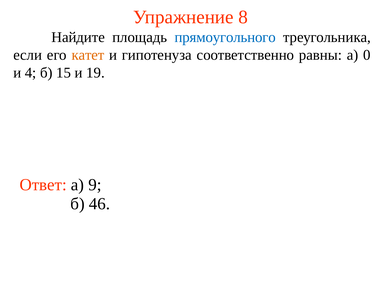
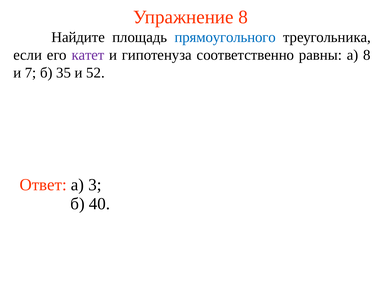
катет colour: orange -> purple (88, 55)
а 0: 0 -> 8 (367, 55)
4: 4 -> 7 (31, 73)
15: 15 -> 35 (64, 73)
19: 19 -> 52 (95, 73)
9: 9 -> 3 (95, 185)
46: 46 -> 40 (99, 204)
